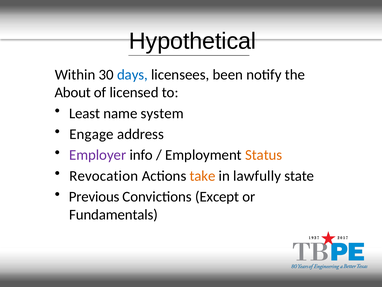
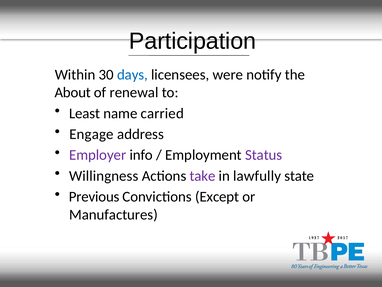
Hypothetical: Hypothetical -> Participation (193, 41)
been: been -> were (228, 75)
licensed: licensed -> renewal (134, 92)
system: system -> carried (162, 113)
Status colour: orange -> purple (264, 155)
Revocation: Revocation -> Willingness (104, 176)
take colour: orange -> purple (203, 176)
Fundamentals: Fundamentals -> Manufactures (113, 214)
